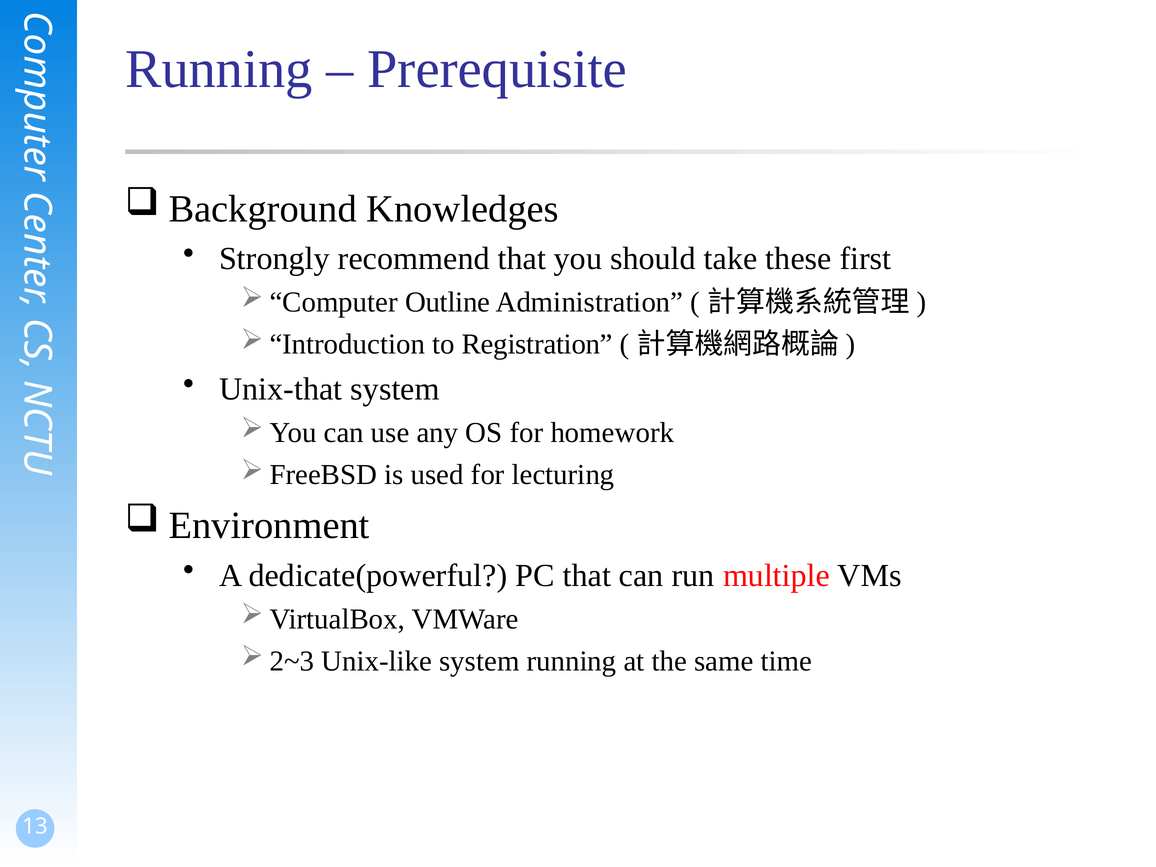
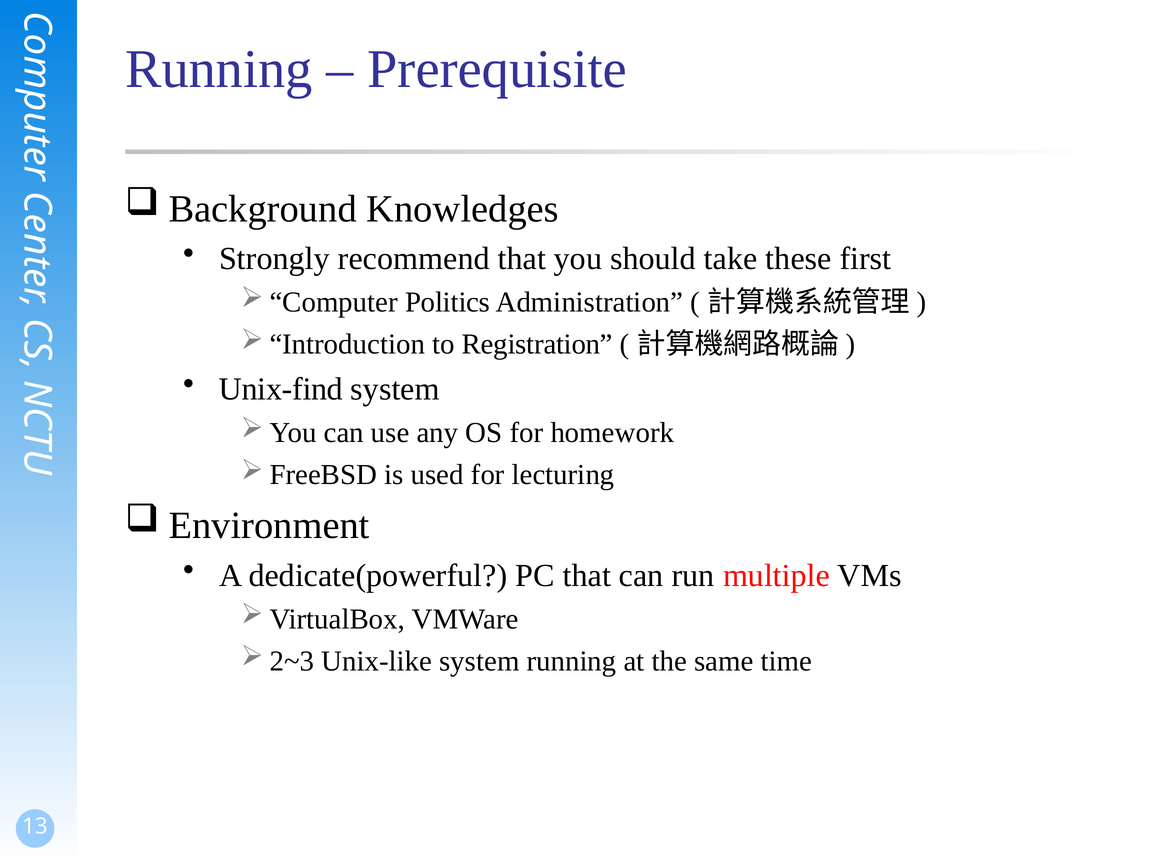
Outline: Outline -> Politics (448, 302)
Unix-that: Unix-that -> Unix-find (281, 389)
